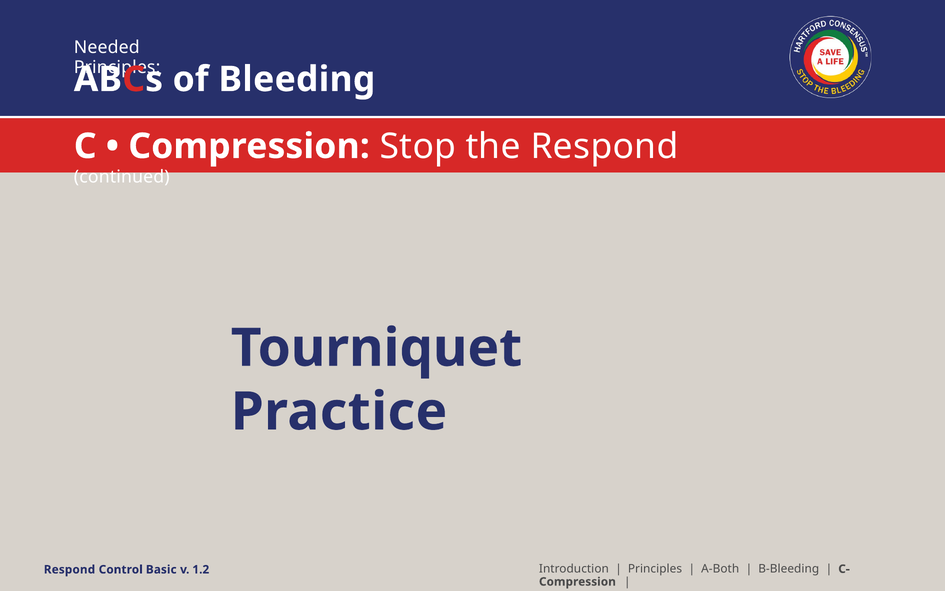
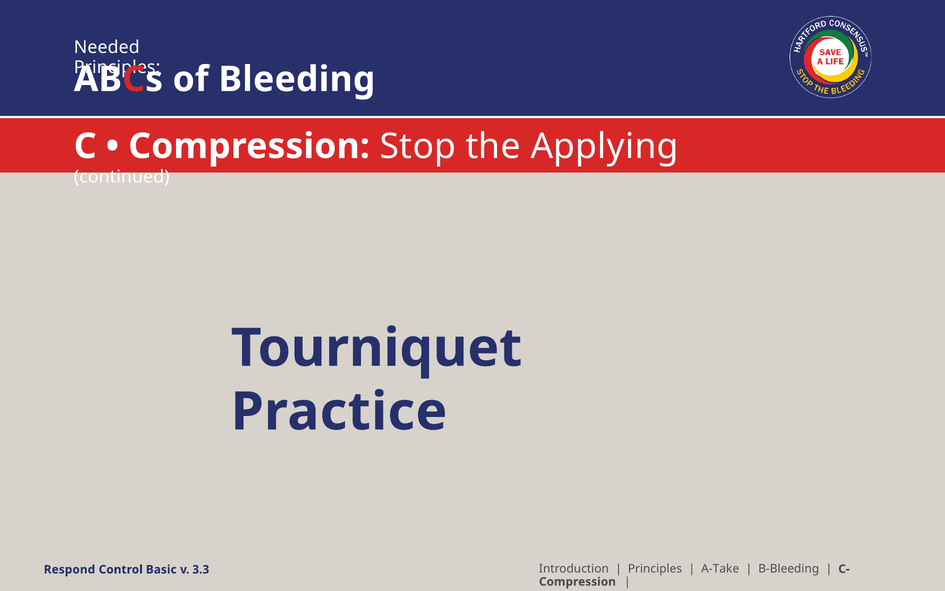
the Respond: Respond -> Applying (605, 146)
A-Both: A-Both -> A-Take (720, 569)
1.2: 1.2 -> 3.3 (201, 569)
